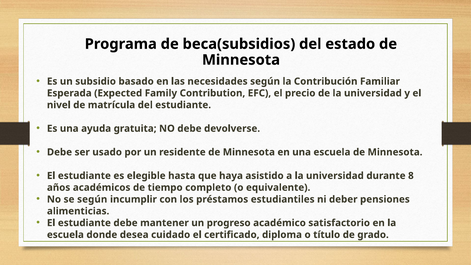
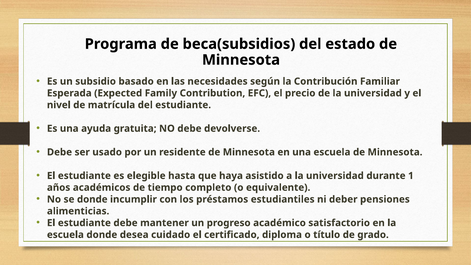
8: 8 -> 1 (411, 176)
se según: según -> donde (92, 199)
